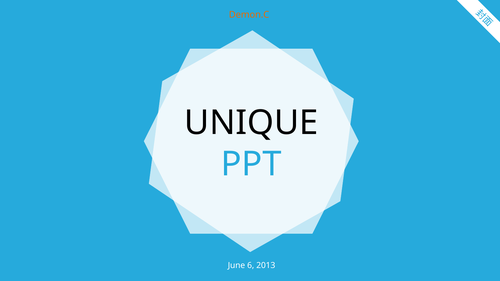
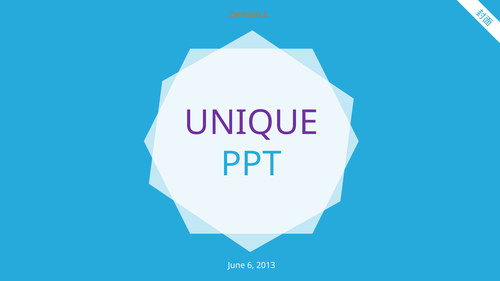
UNIQUE colour: black -> purple (251, 123)
